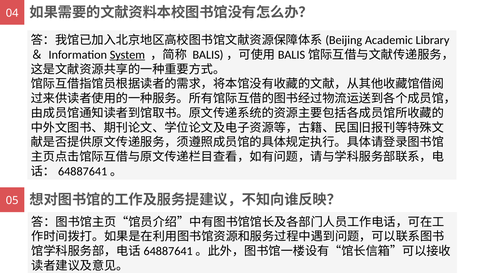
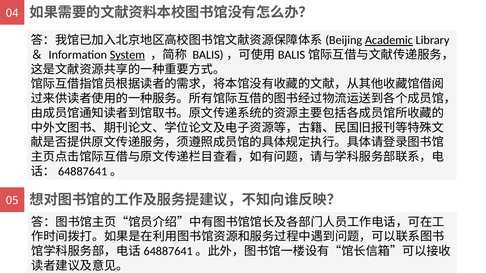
Academic underline: none -> present (389, 40)
